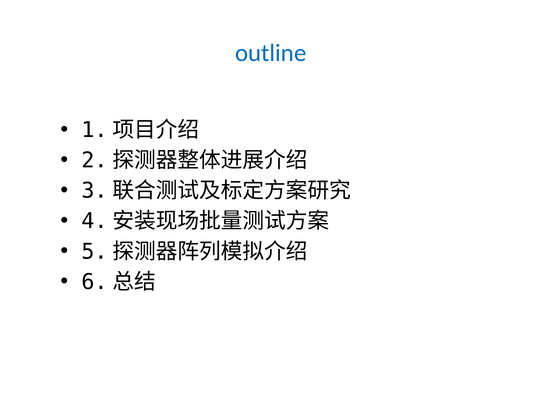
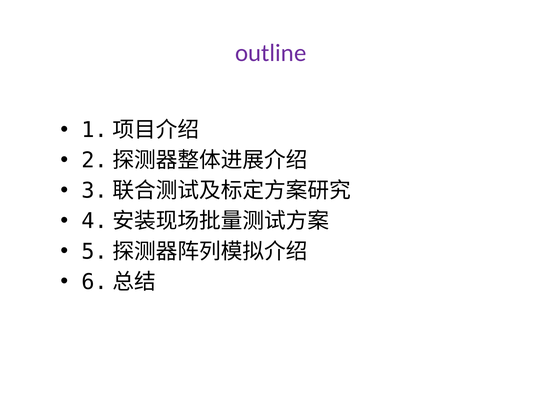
outline colour: blue -> purple (271, 53)
